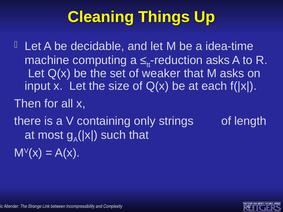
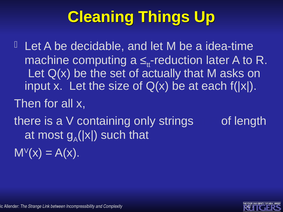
asks: asks -> later (218, 60)
weaker: weaker -> actually (161, 73)
